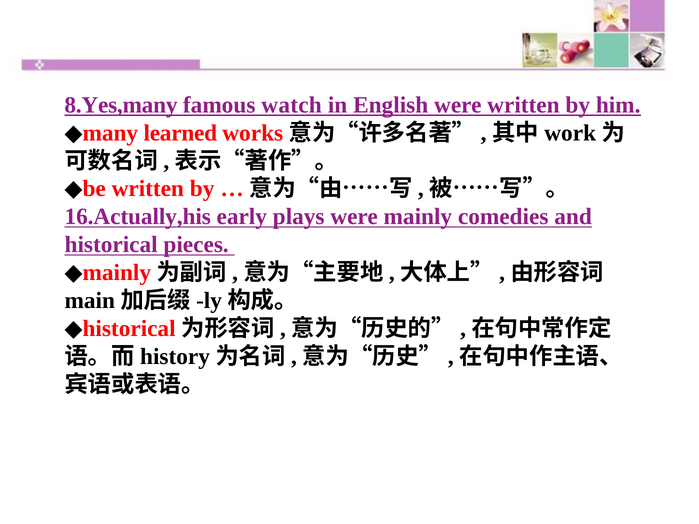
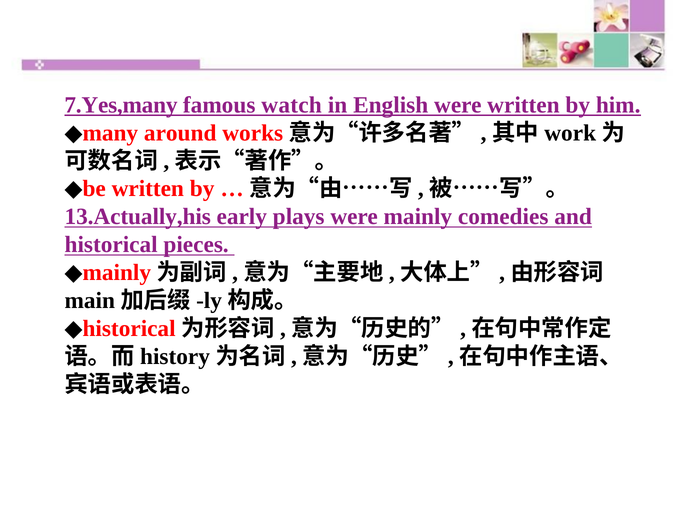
8.Yes,many: 8.Yes,many -> 7.Yes,many (121, 105)
learned: learned -> around (180, 133)
16.Actually,his: 16.Actually,his -> 13.Actually,his (138, 217)
